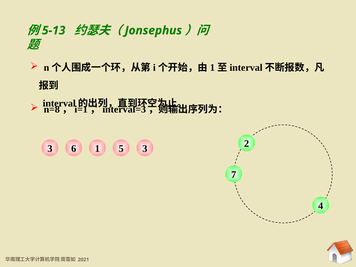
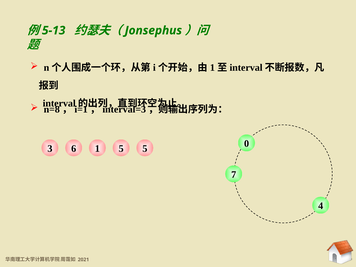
1 3: 3 -> 5 (145, 149)
2: 2 -> 0 (247, 144)
